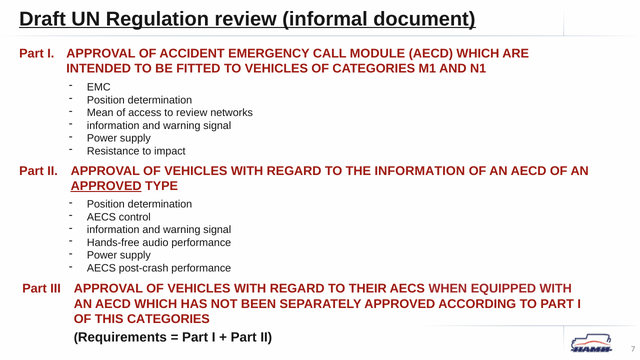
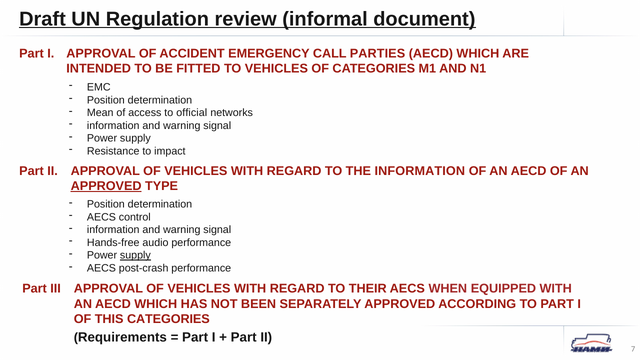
MODULE: MODULE -> PARTIES (378, 53)
to review: review -> official (192, 113)
supply underline: none -> present (135, 255)
